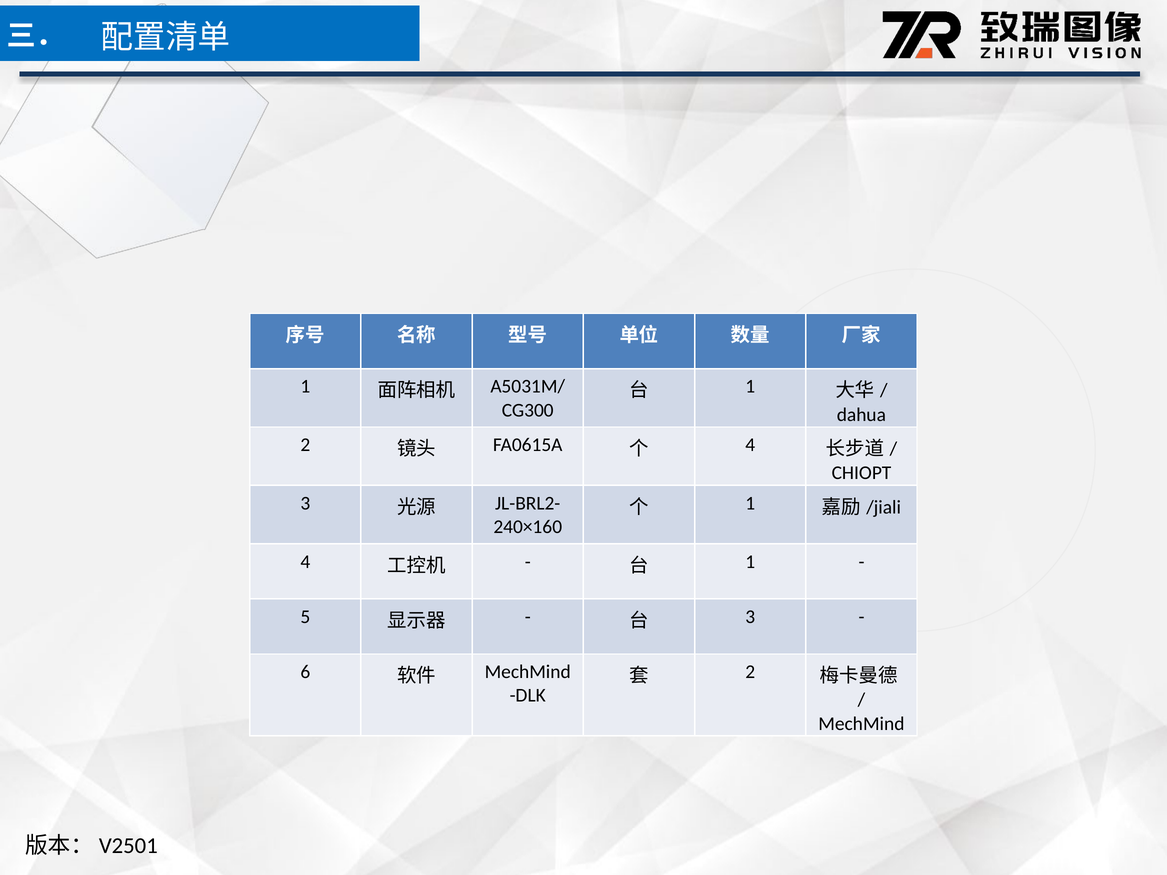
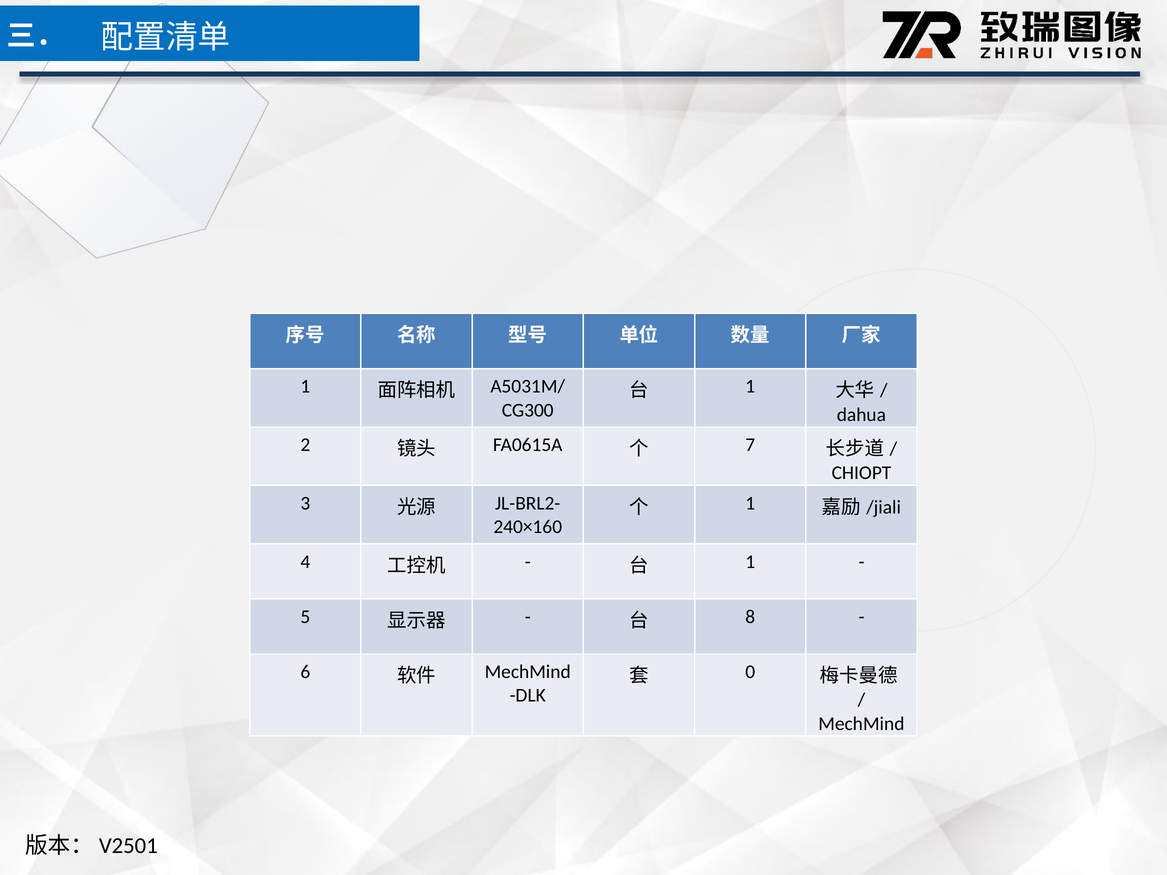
4: 4 -> 7 (750, 445)
3: 3 -> 8 (750, 617)
2: 2 -> 0 (750, 672)
